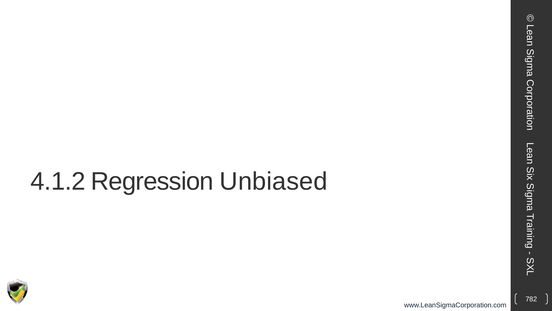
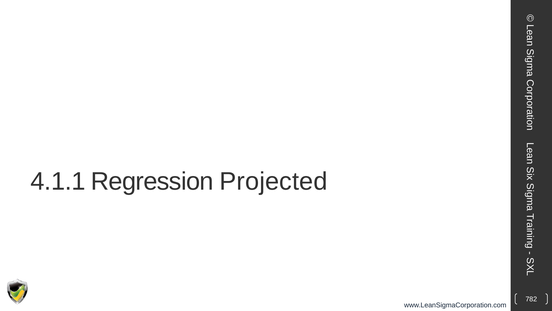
4.1.2: 4.1.2 -> 4.1.1 (58, 181)
Unbiased: Unbiased -> Projected (274, 181)
